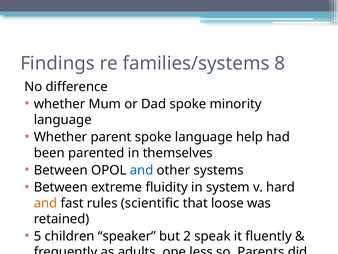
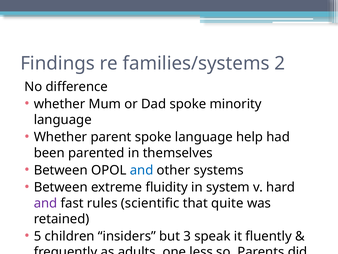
8: 8 -> 2 (280, 63)
and colour: orange -> purple (46, 203)
loose: loose -> quite (227, 203)
speaker: speaker -> insiders (127, 236)
2: 2 -> 3 (187, 236)
